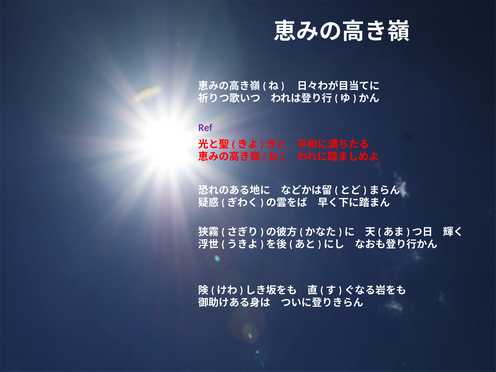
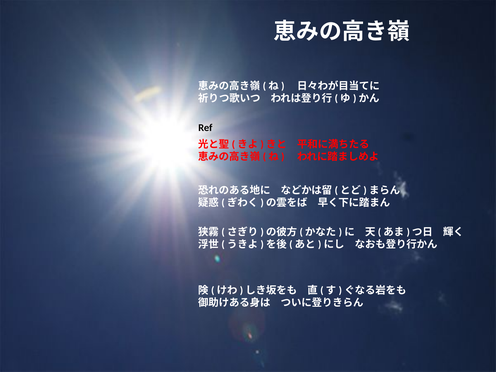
Ref colour: purple -> black (205, 128)
